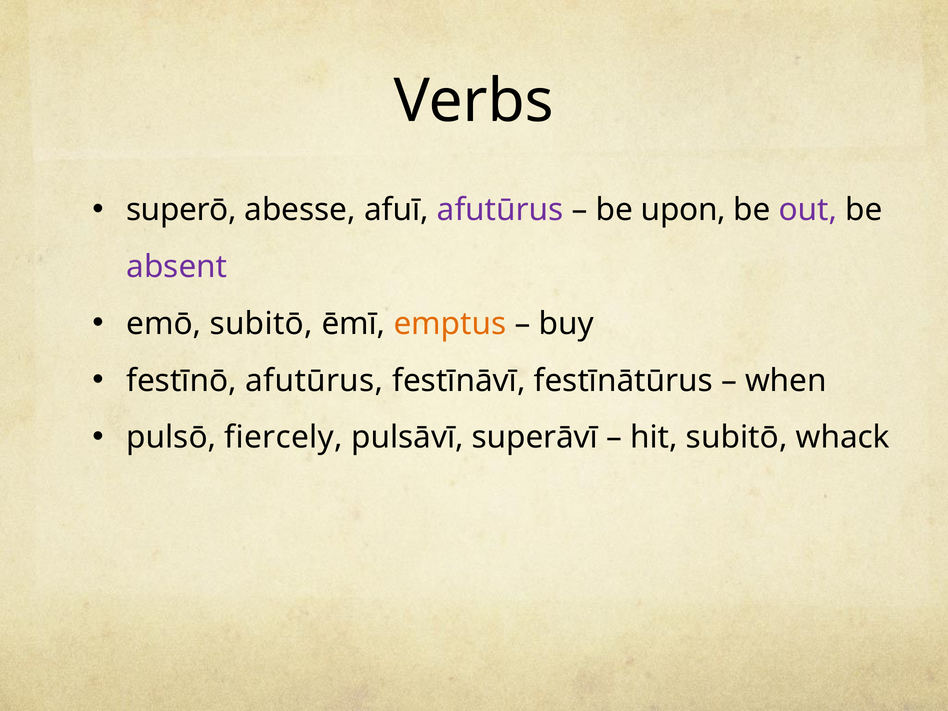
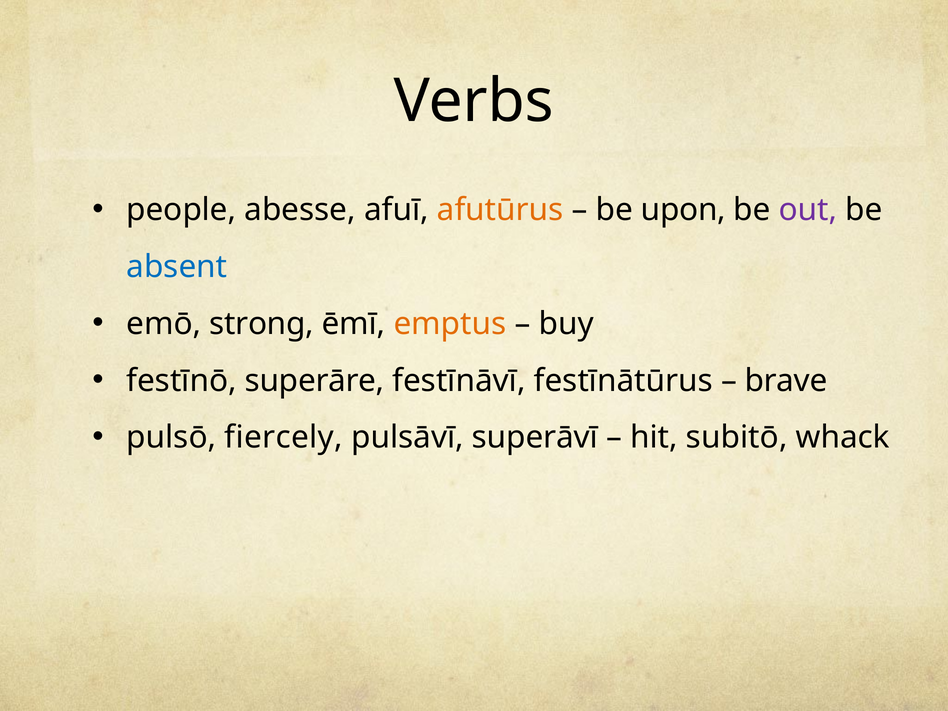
superō: superō -> people (181, 210)
afutūrus colour: purple -> orange (500, 210)
absent colour: purple -> blue (177, 267)
emō subitō: subitō -> strong (262, 324)
festīnō afutūrus: afutūrus -> superāre (315, 381)
when: when -> brave (786, 381)
